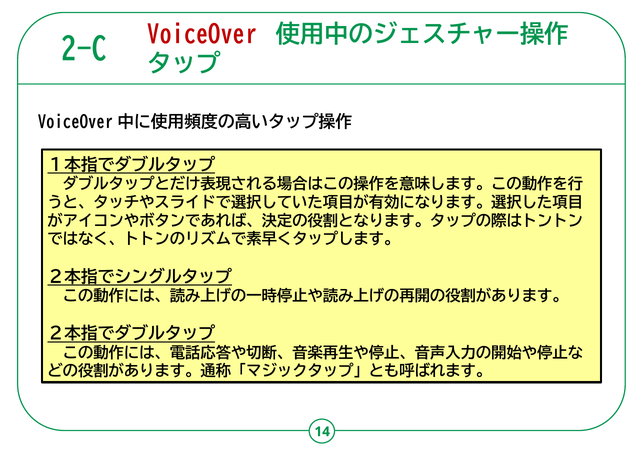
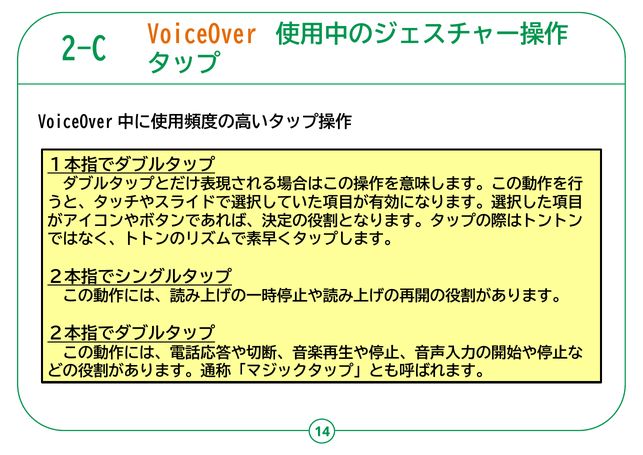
VoiceOver colour: red -> orange (202, 35)
